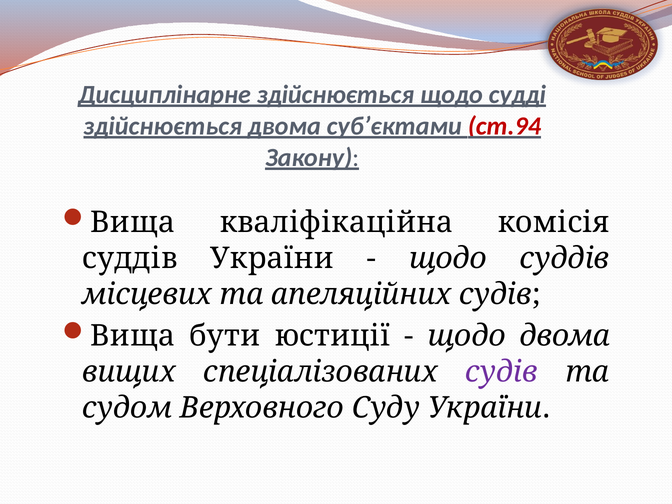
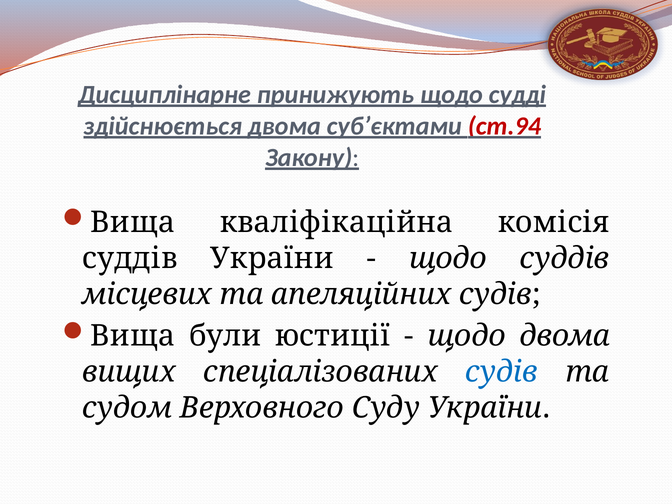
Дисциплінарне здійснюється: здійснюється -> принижують (335, 95)
бути: бути -> були (225, 336)
судів colour: purple -> blue (502, 372)
